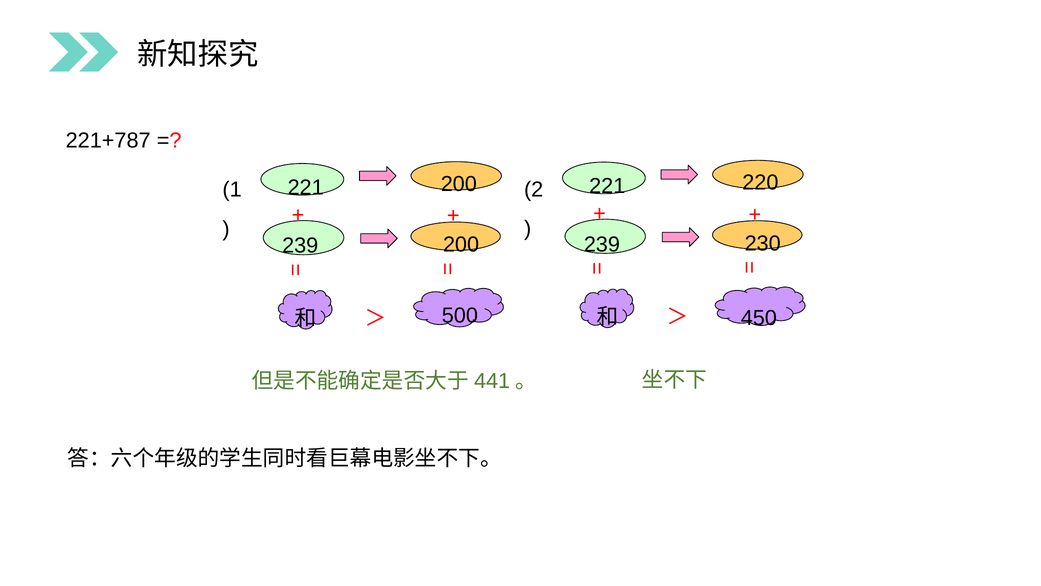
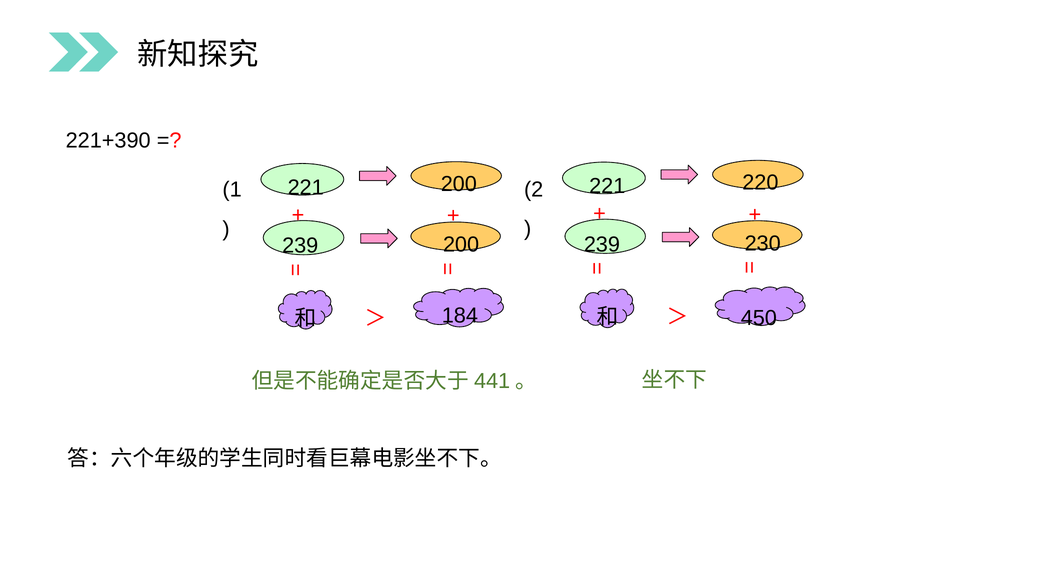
221+787: 221+787 -> 221+390 (108, 141)
500: 500 -> 184 (460, 315)
